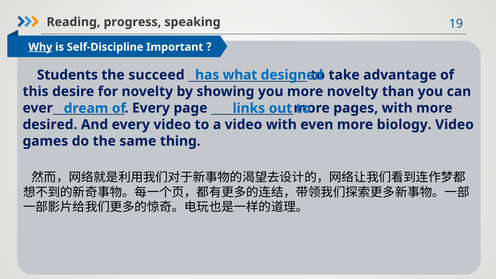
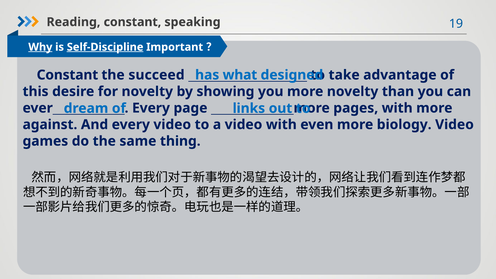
Reading progress: progress -> constant (132, 22)
Self-Discipline underline: none -> present (105, 47)
Students: Students -> Constant (67, 75)
desired: desired -> against (50, 125)
